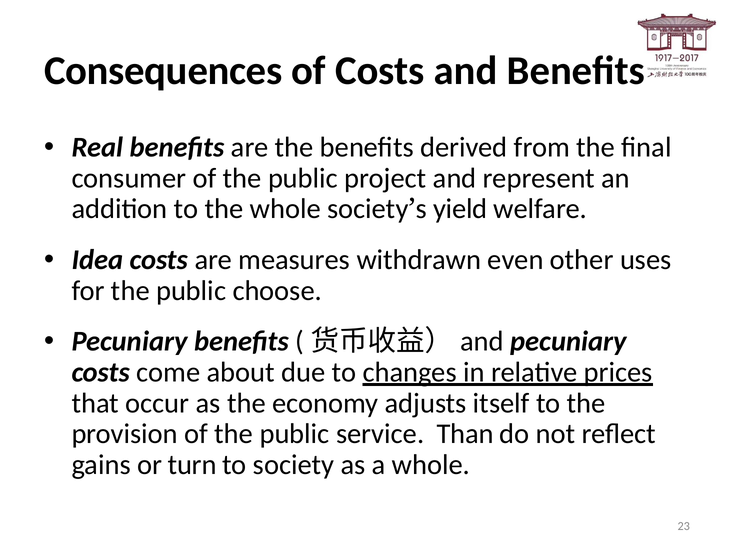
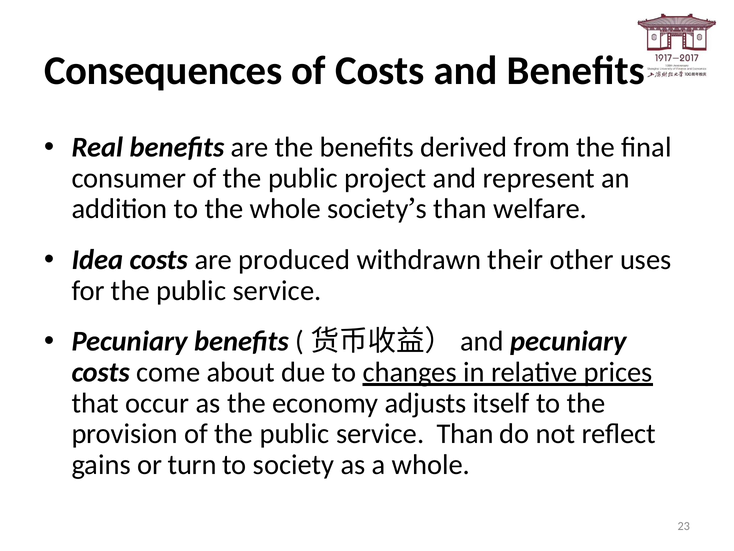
yield: yield -> than (460, 209)
measures: measures -> produced (294, 260)
even: even -> their (515, 260)
for the public choose: choose -> service (277, 290)
